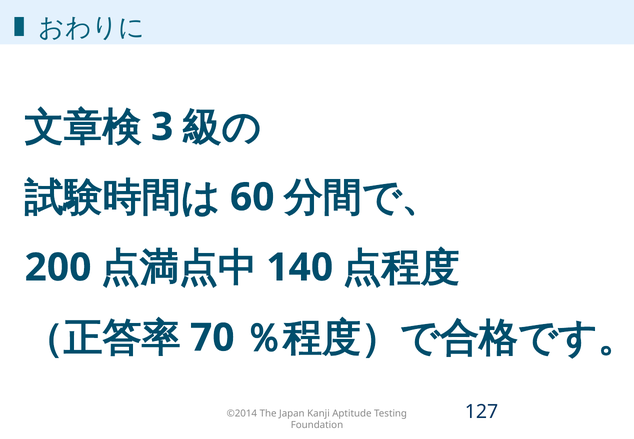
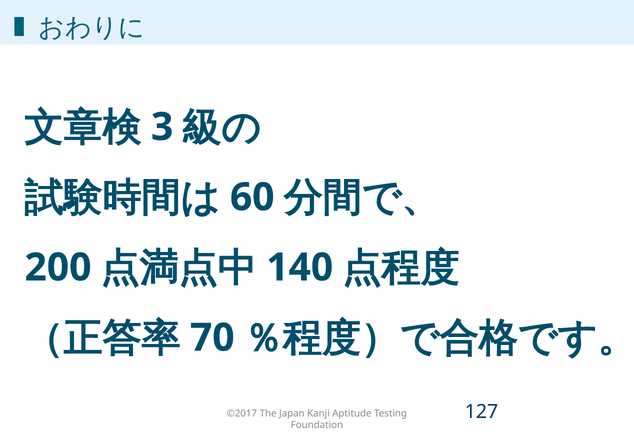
©2014: ©2014 -> ©2017 (242, 413)
